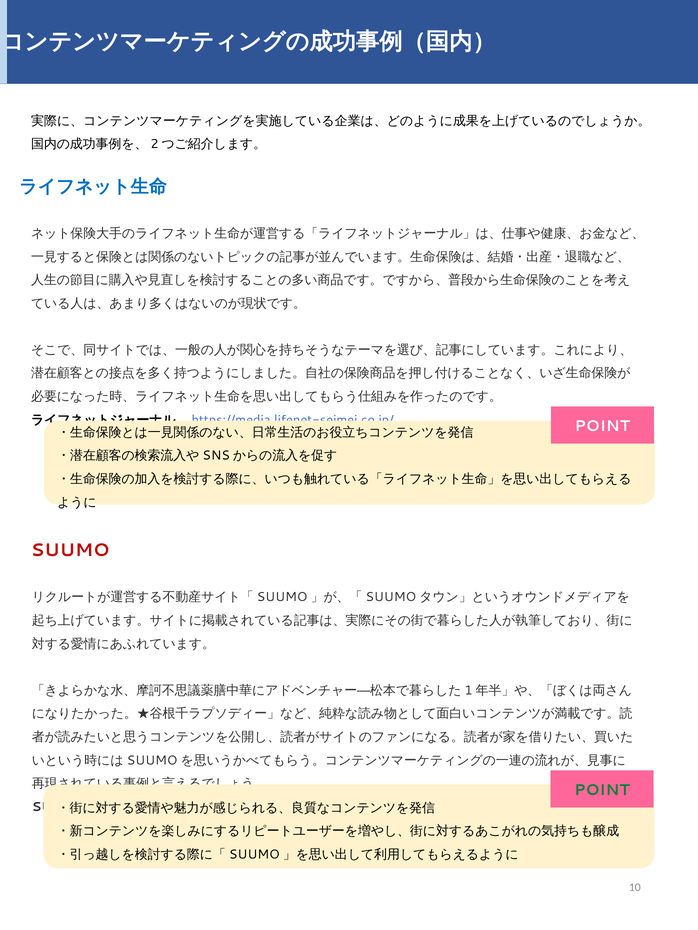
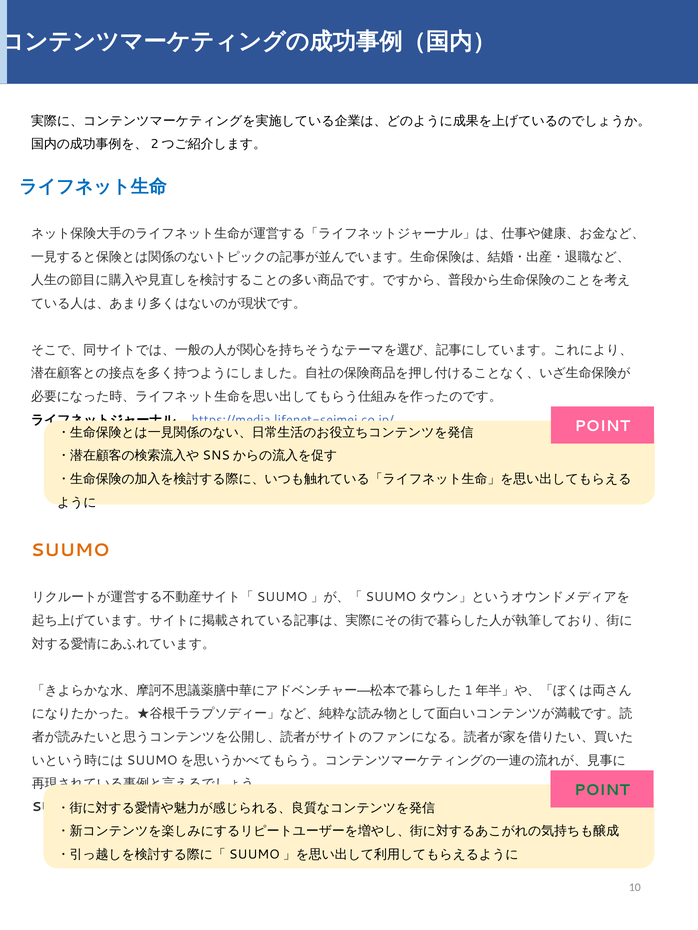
SUUMO colour: red -> orange (70, 550)
